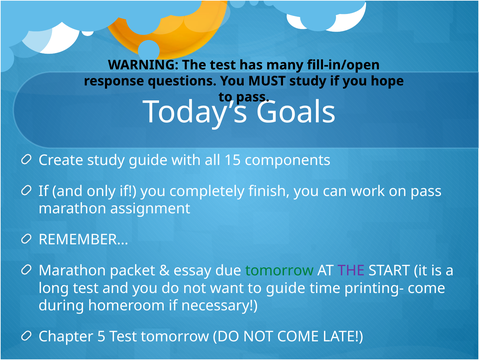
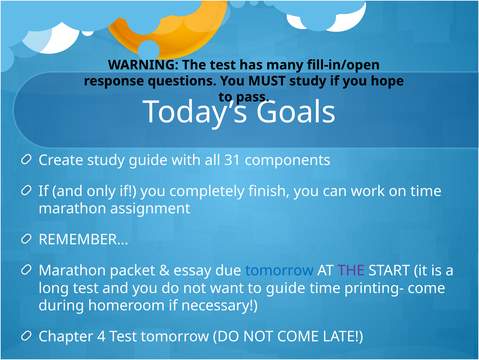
15: 15 -> 31 (233, 160)
on pass: pass -> time (426, 191)
tomorrow colour: green -> blue (279, 270)
5: 5 -> 4 (101, 336)
